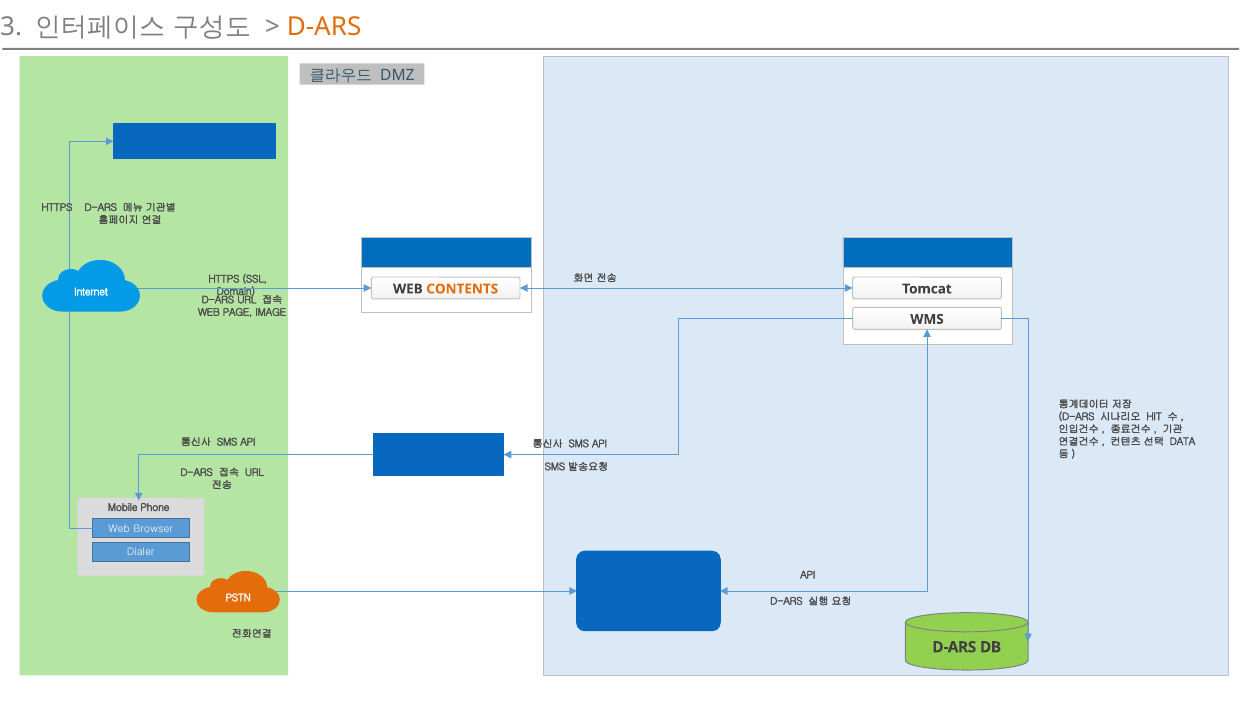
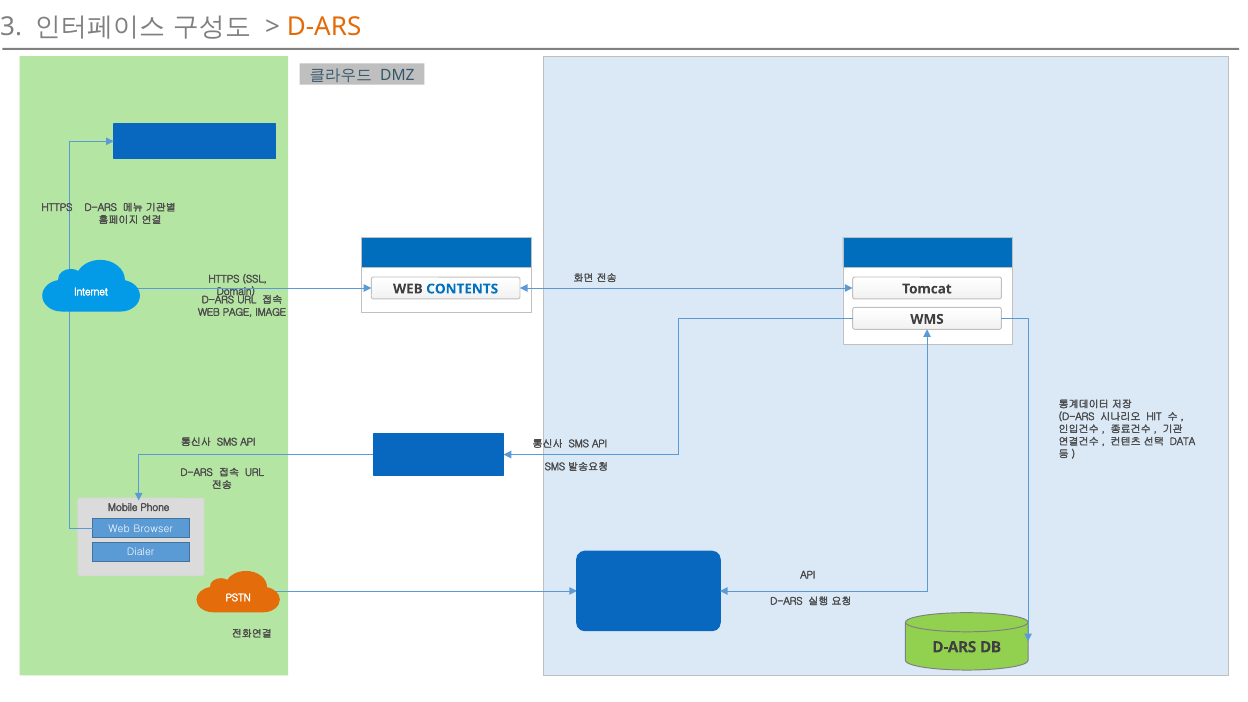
CONTENTS colour: orange -> blue (462, 289)
